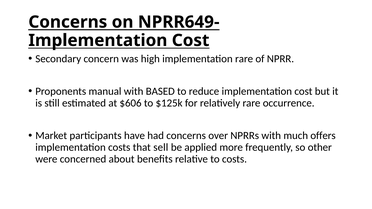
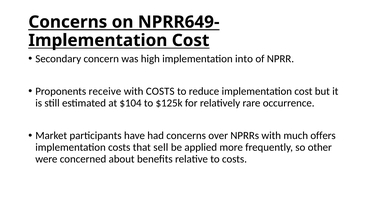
implementation rare: rare -> into (244, 59)
manual: manual -> receive (105, 91)
with BASED: BASED -> COSTS (160, 91)
$606: $606 -> $104 (131, 103)
